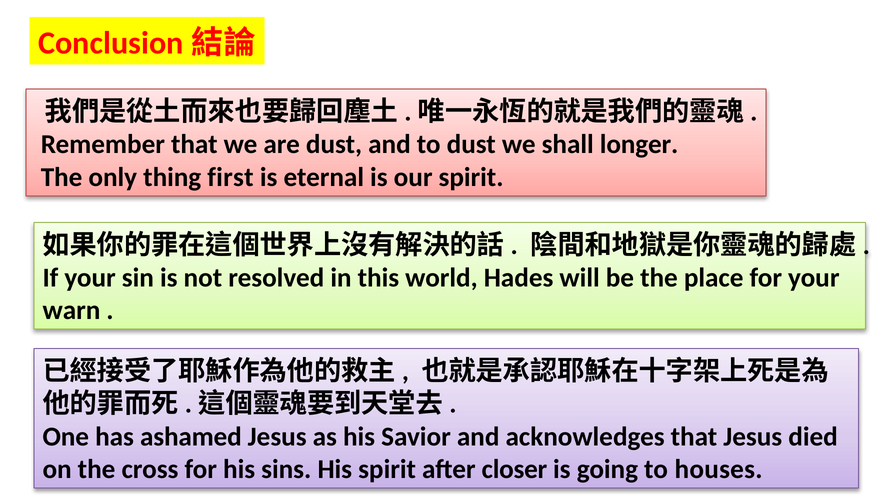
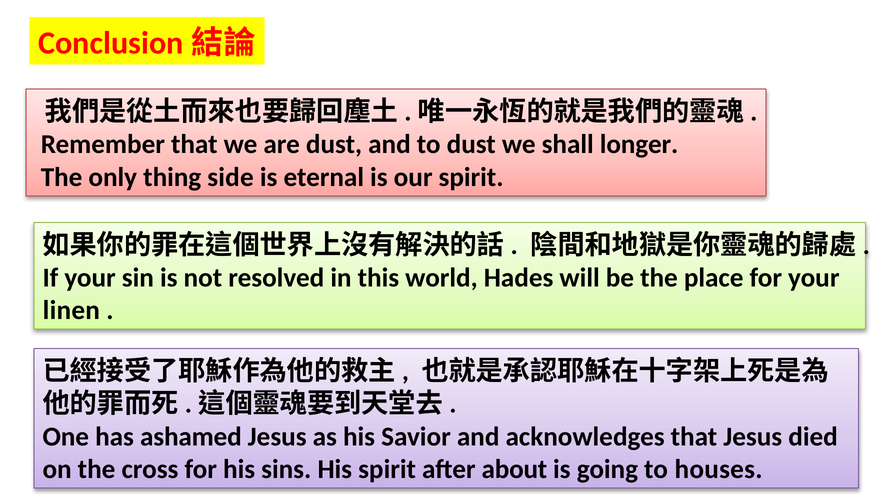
first: first -> side (230, 177)
warn: warn -> linen (71, 310)
closer: closer -> about (514, 469)
